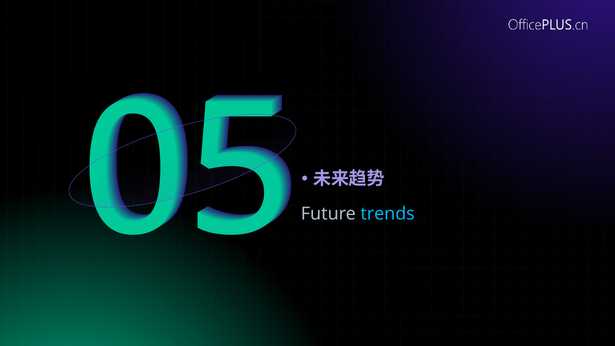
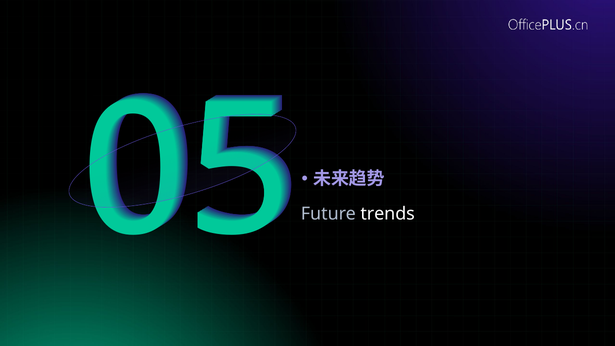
trends colour: light blue -> white (388, 214)
